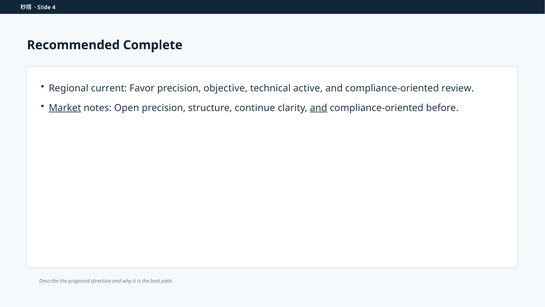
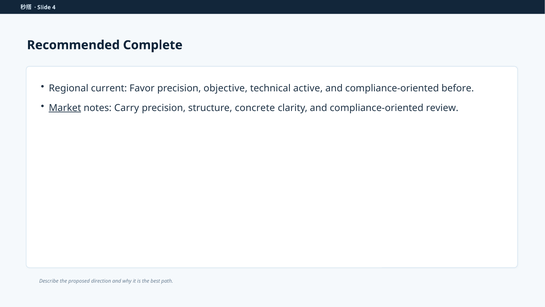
review: review -> before (458, 88)
Open: Open -> Carry (127, 108)
continue: continue -> concrete (255, 108)
and underline: present -> none (319, 108)
before: before -> review (442, 108)
